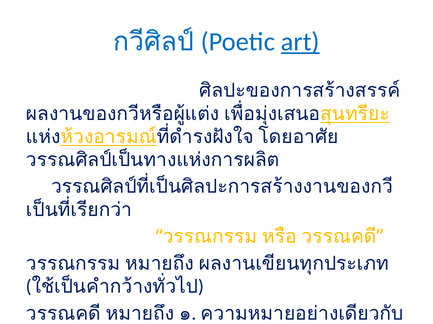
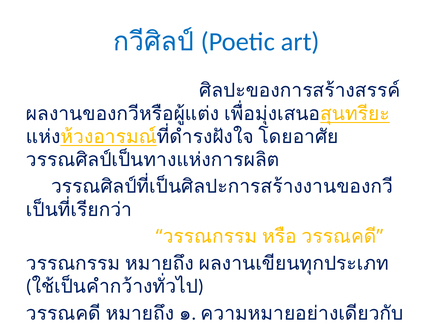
art underline: present -> none (300, 42)
